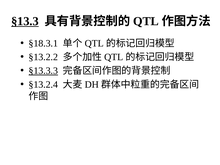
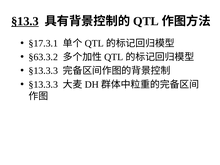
§18.3.1: §18.3.1 -> §17.3.1 (43, 43)
§13.2.2: §13.2.2 -> §63.3.2 (43, 57)
§13.3.3 underline: present -> none (43, 71)
§13.2.4: §13.2.4 -> §13.3.3 (43, 84)
